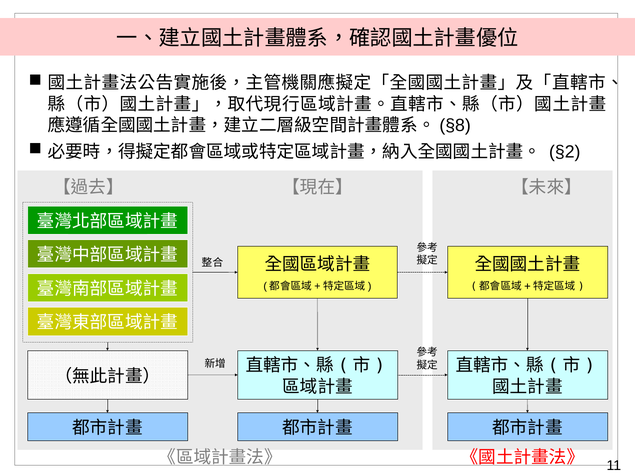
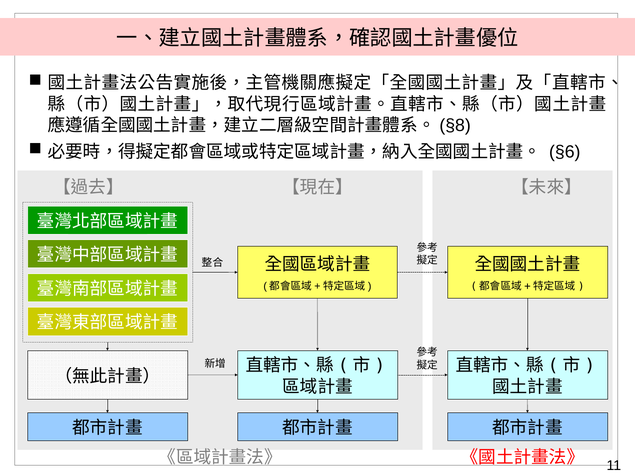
§2: §2 -> §6 (565, 152)
